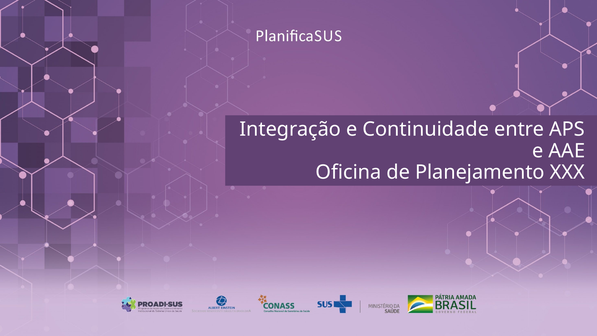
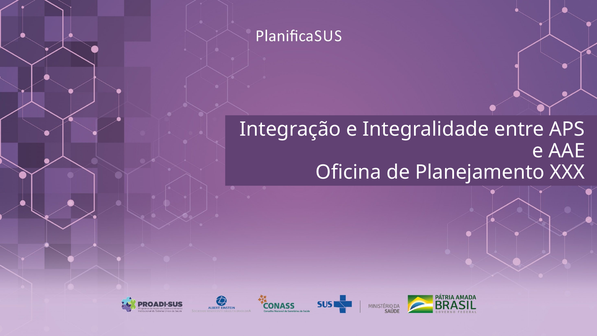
Continuidade: Continuidade -> Integralidade (426, 129)
